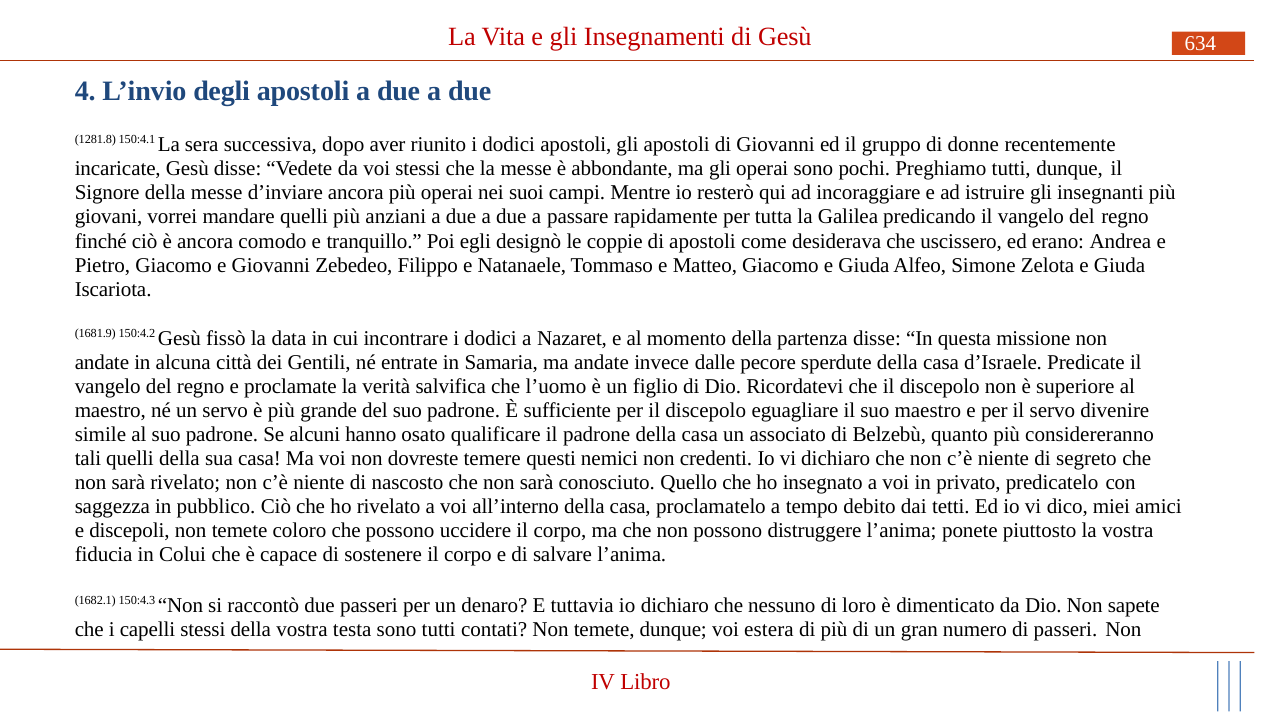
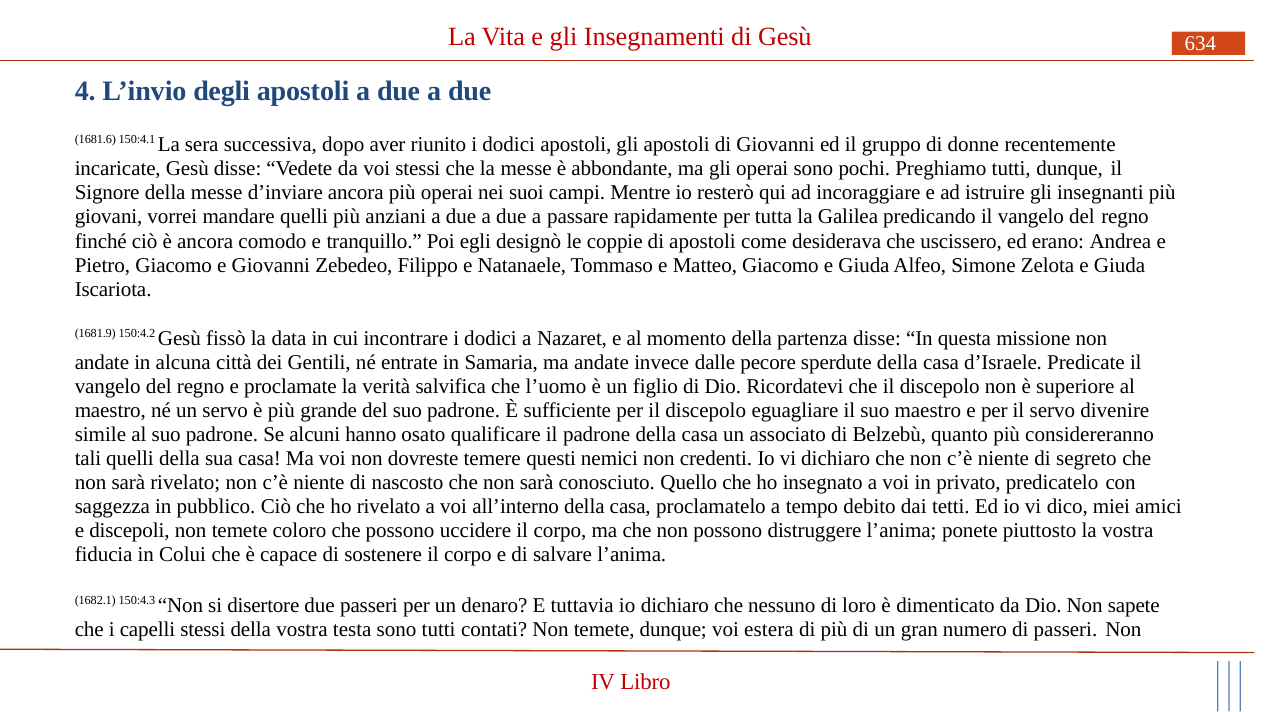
1281.8: 1281.8 -> 1681.6 (95, 139)
raccontò: raccontò -> disertore (263, 606)
